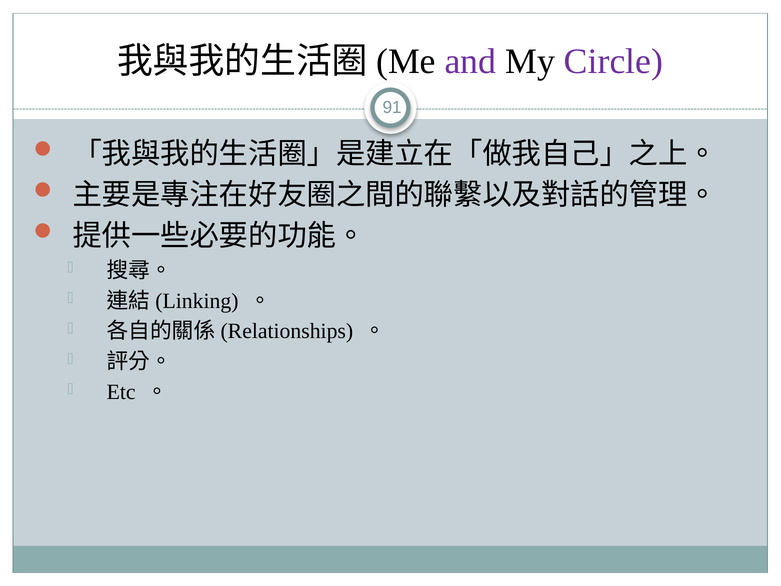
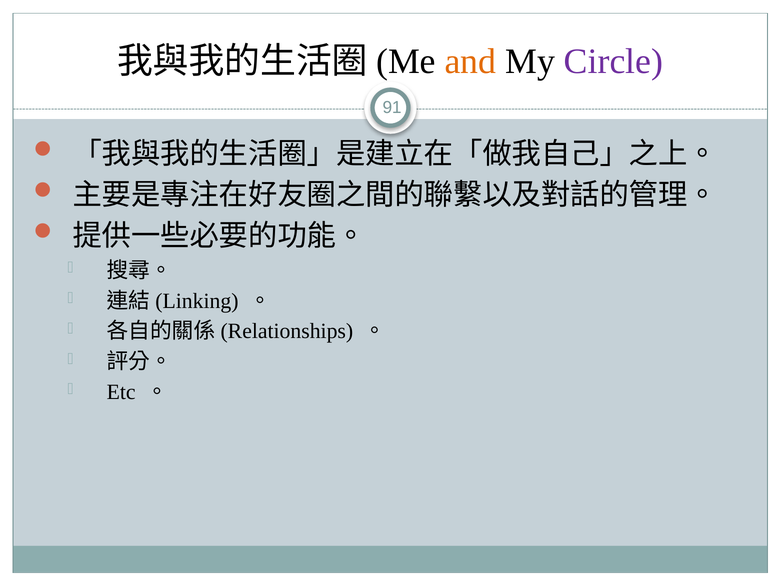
and colour: purple -> orange (470, 61)
